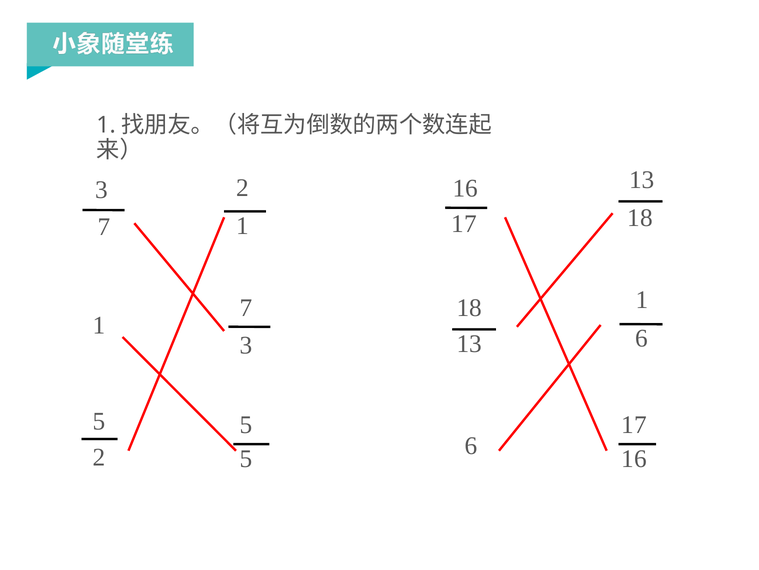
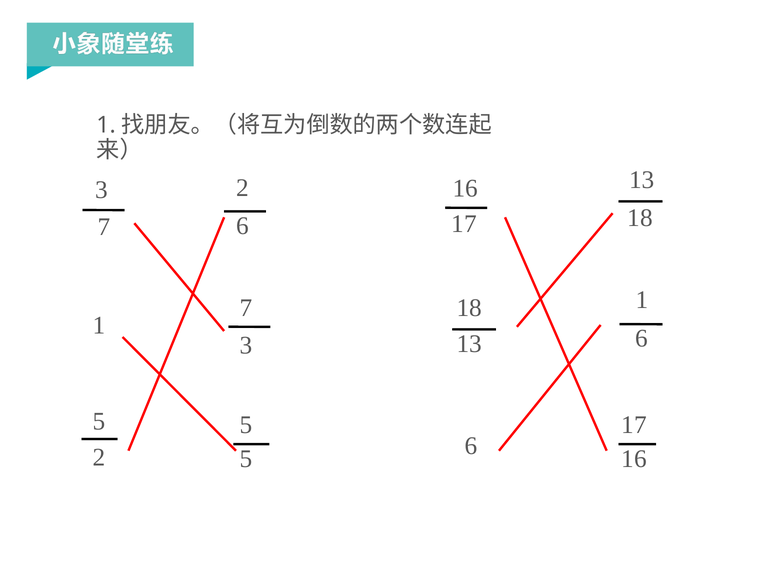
7 1: 1 -> 6 (243, 225)
